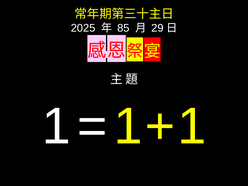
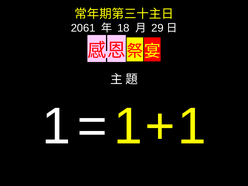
2025: 2025 -> 2061 (83, 28)
85: 85 -> 18 (123, 28)
